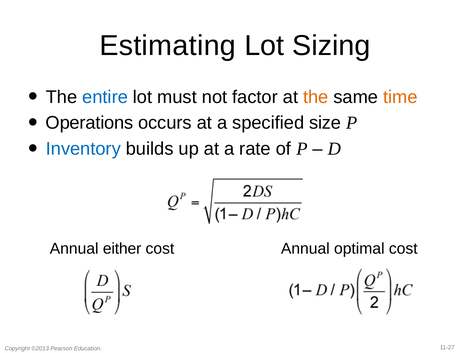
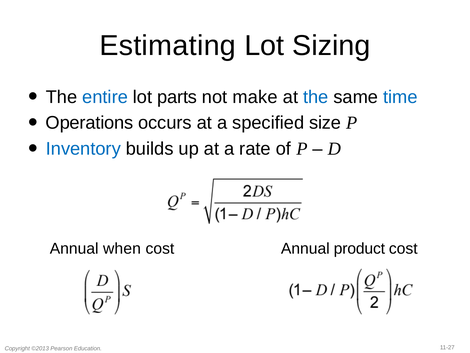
must: must -> parts (177, 97)
factor: factor -> make (255, 97)
the colour: orange -> blue (316, 97)
time colour: orange -> blue (400, 97)
either: either -> when (122, 248)
optimal: optimal -> product (359, 248)
